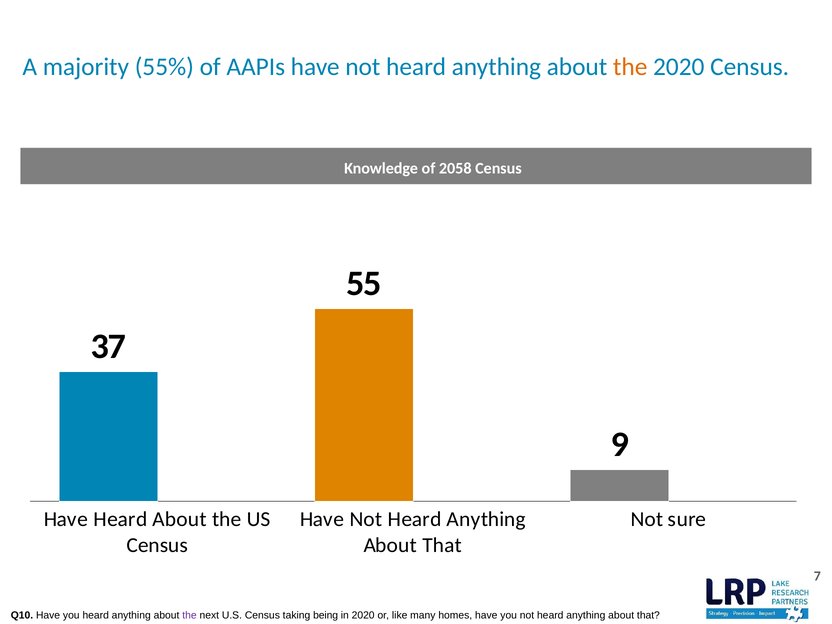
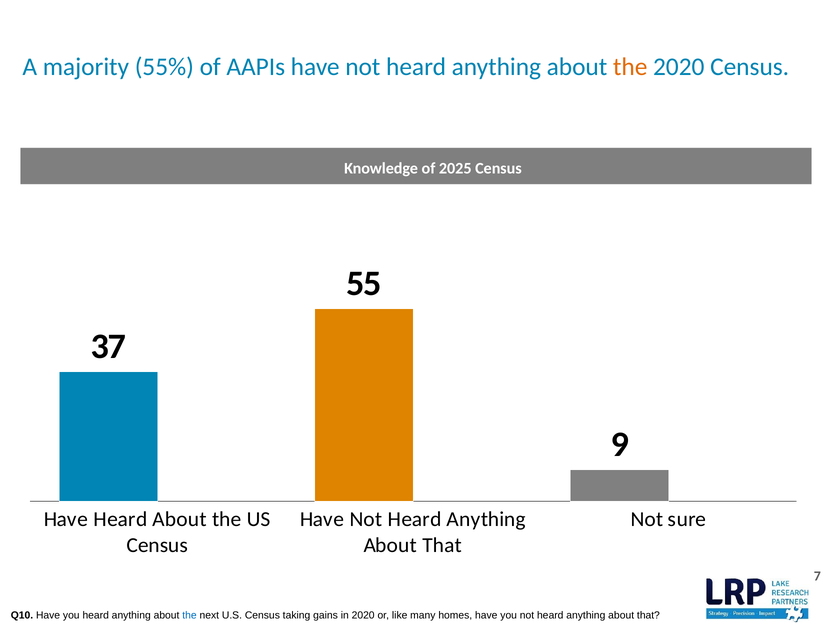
2058: 2058 -> 2025 (455, 168)
the colour: purple -> blue (189, 615)
being: being -> gains (326, 615)
